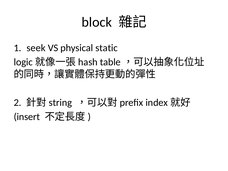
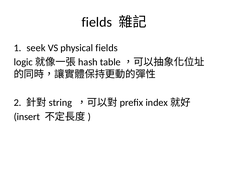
block: block -> fields (97, 22)
physical static: static -> fields (107, 48)
